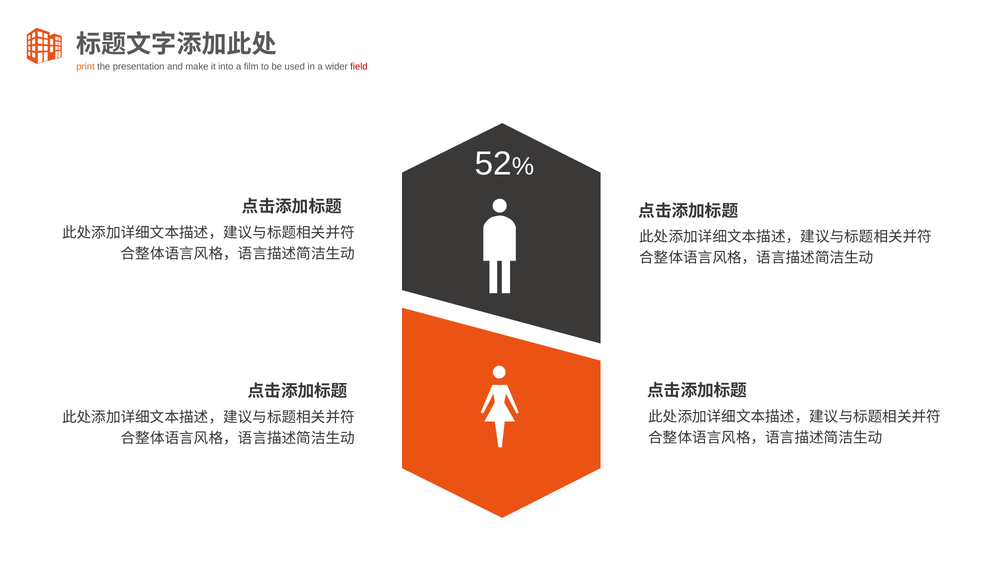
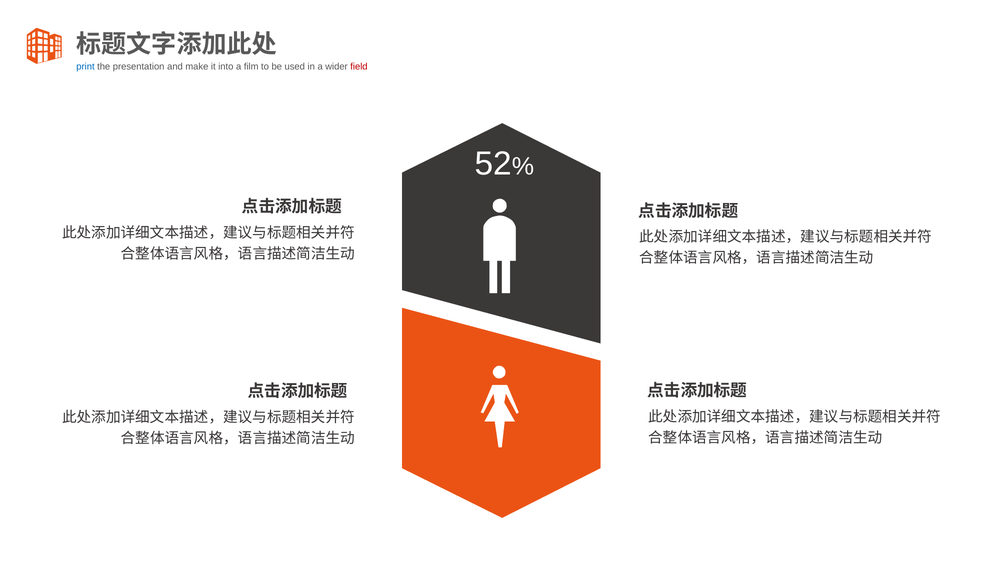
print colour: orange -> blue (85, 67)
